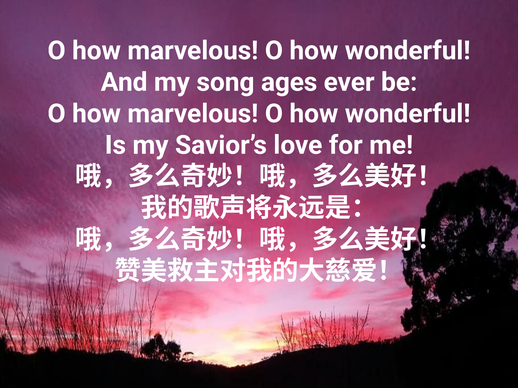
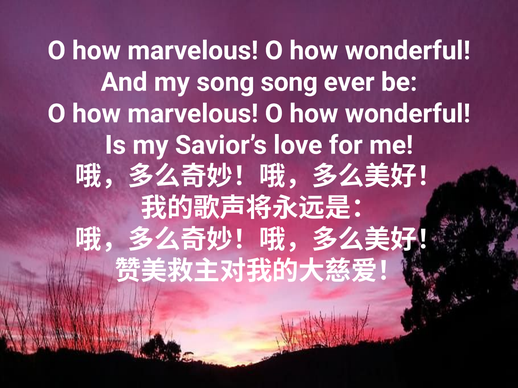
song ages: ages -> song (289, 82)
